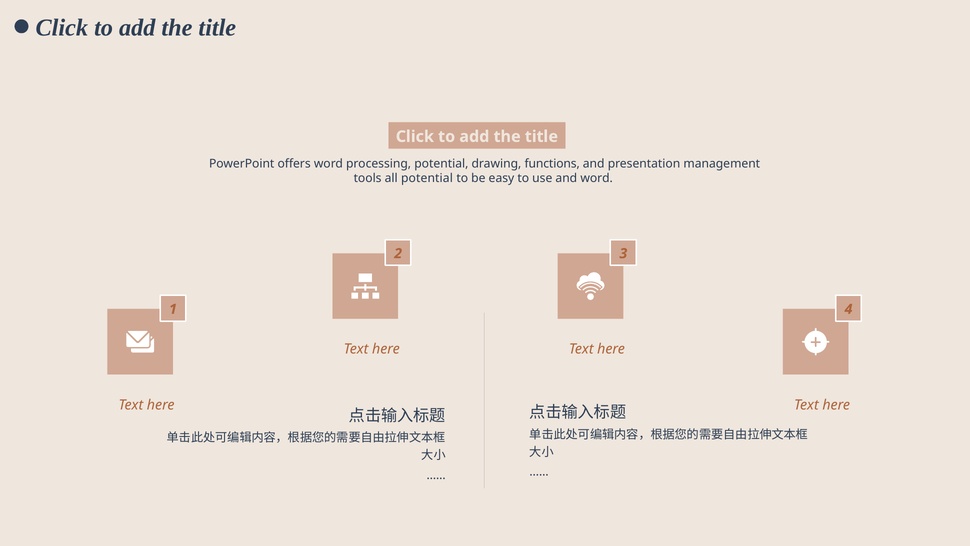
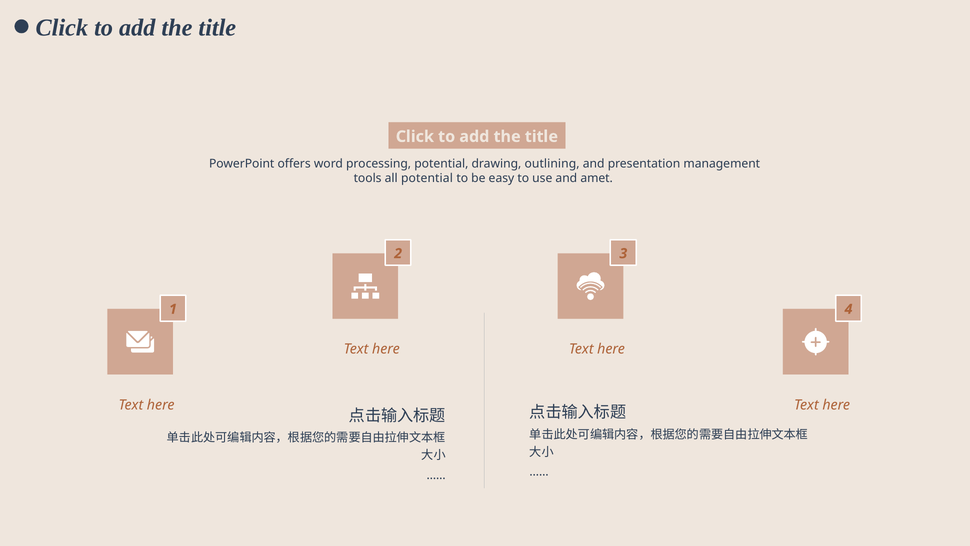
functions: functions -> outlining (552, 164)
and word: word -> amet (597, 178)
